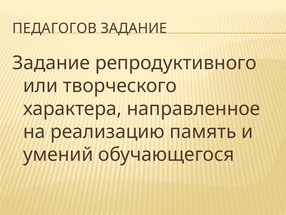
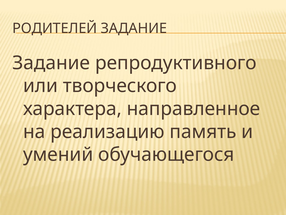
ПЕДАГОГОВ: ПЕДАГОГОВ -> РОДИТЕЛЕЙ (55, 28)
